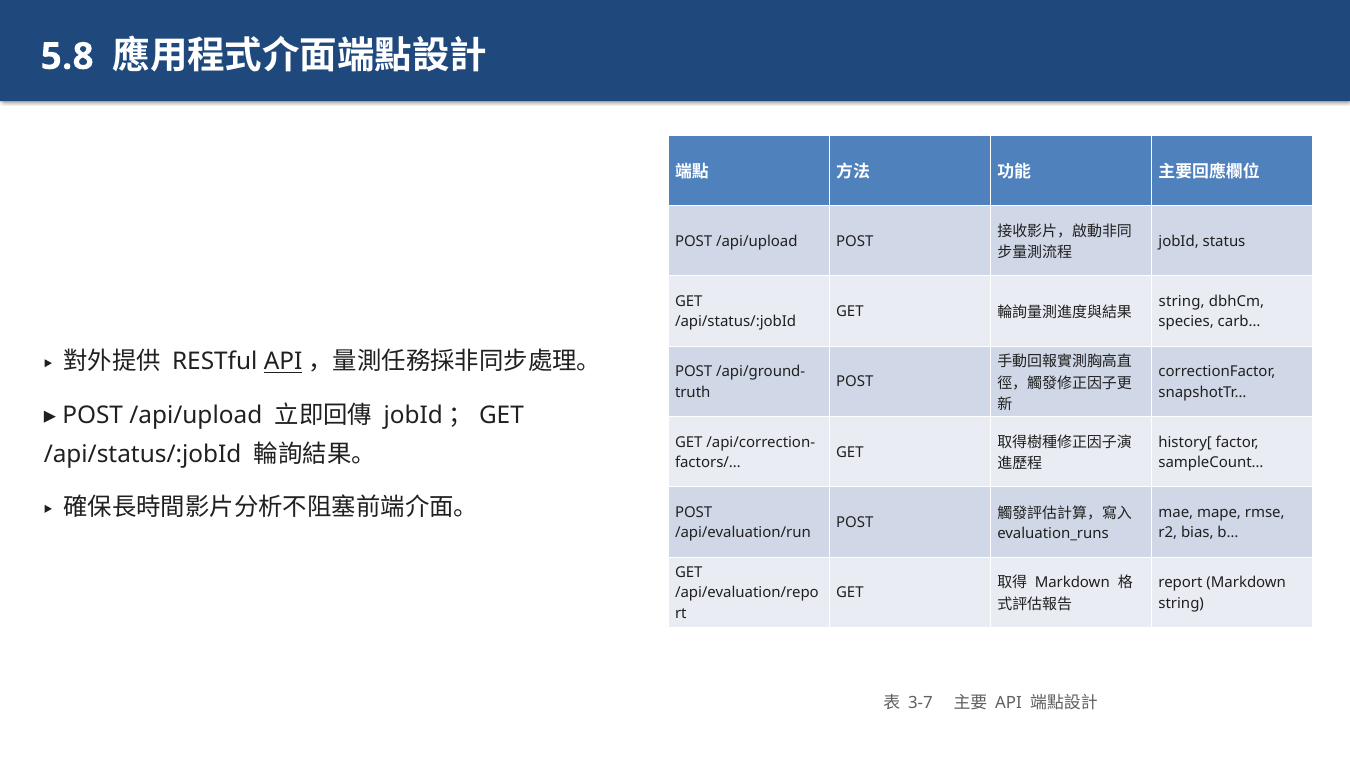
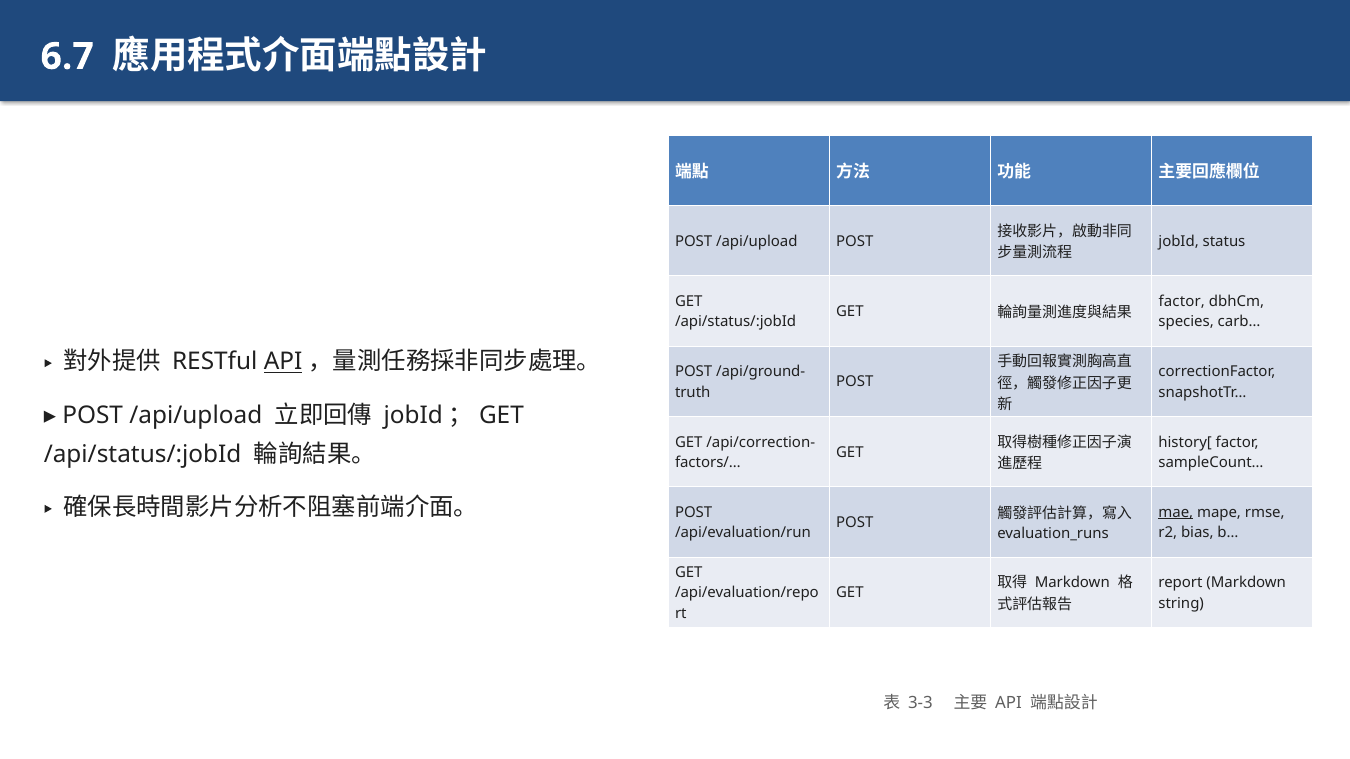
5.8: 5.8 -> 6.7 (67, 57)
string: string -> factor (1182, 302)
mae underline: none -> present (1176, 513)
3-7: 3-7 -> 3-3 (920, 703)
